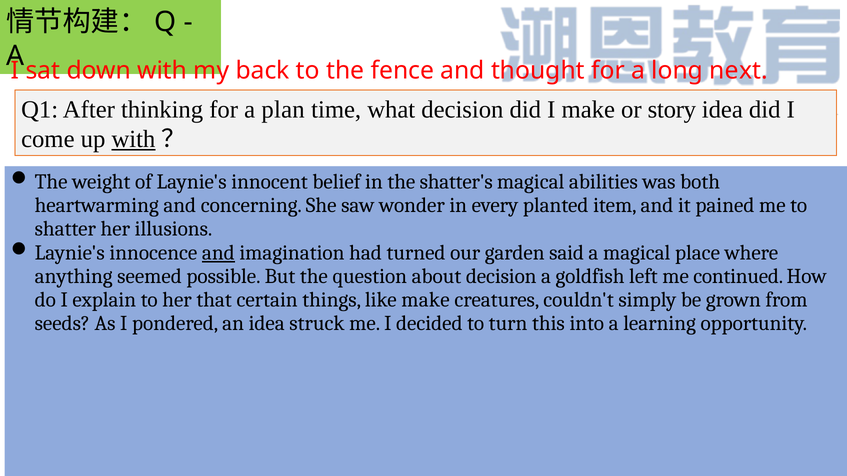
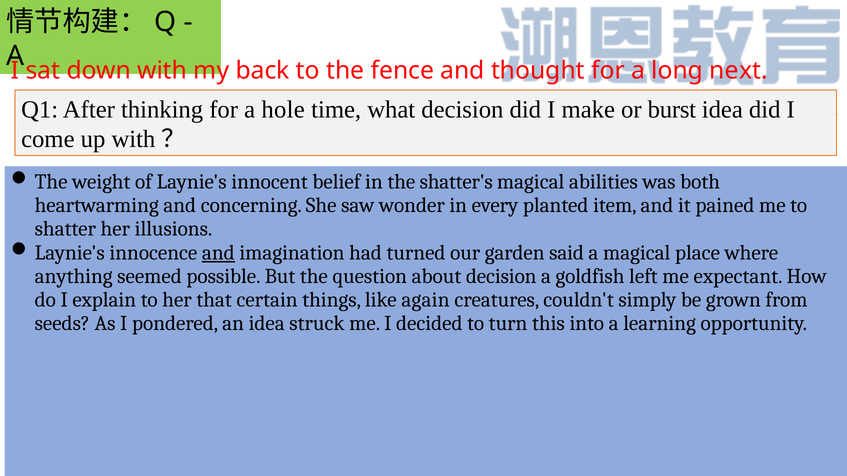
plan: plan -> hole (283, 110)
story: story -> burst (672, 110)
with underline: present -> none (133, 139)
continued: continued -> expectant (738, 276)
like make: make -> again (426, 300)
